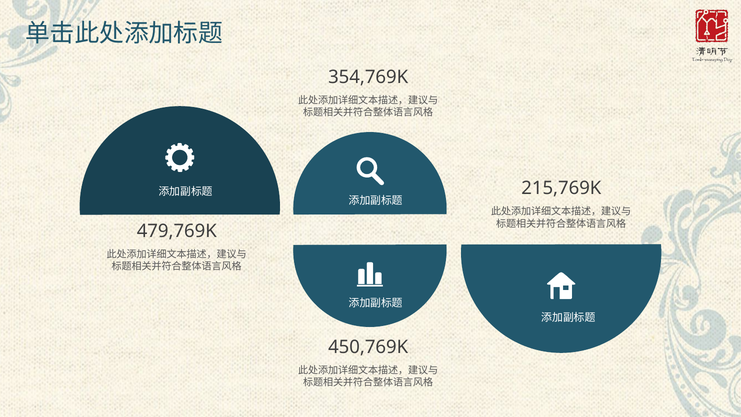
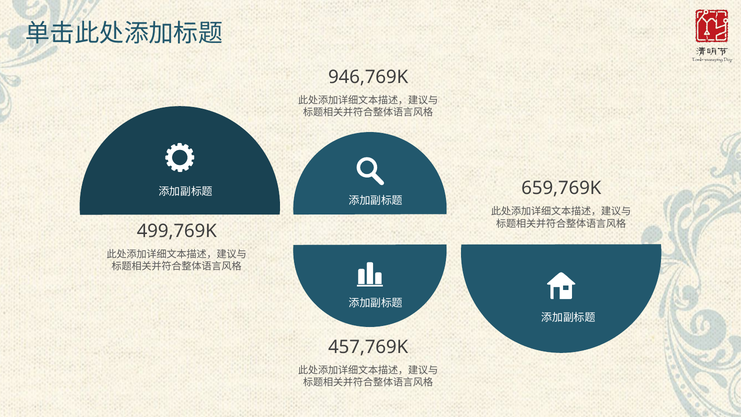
354,769K: 354,769K -> 946,769K (368, 77)
215,769K: 215,769K -> 659,769K (561, 188)
479,769K: 479,769K -> 499,769K (177, 231)
450,769K: 450,769K -> 457,769K (368, 347)
